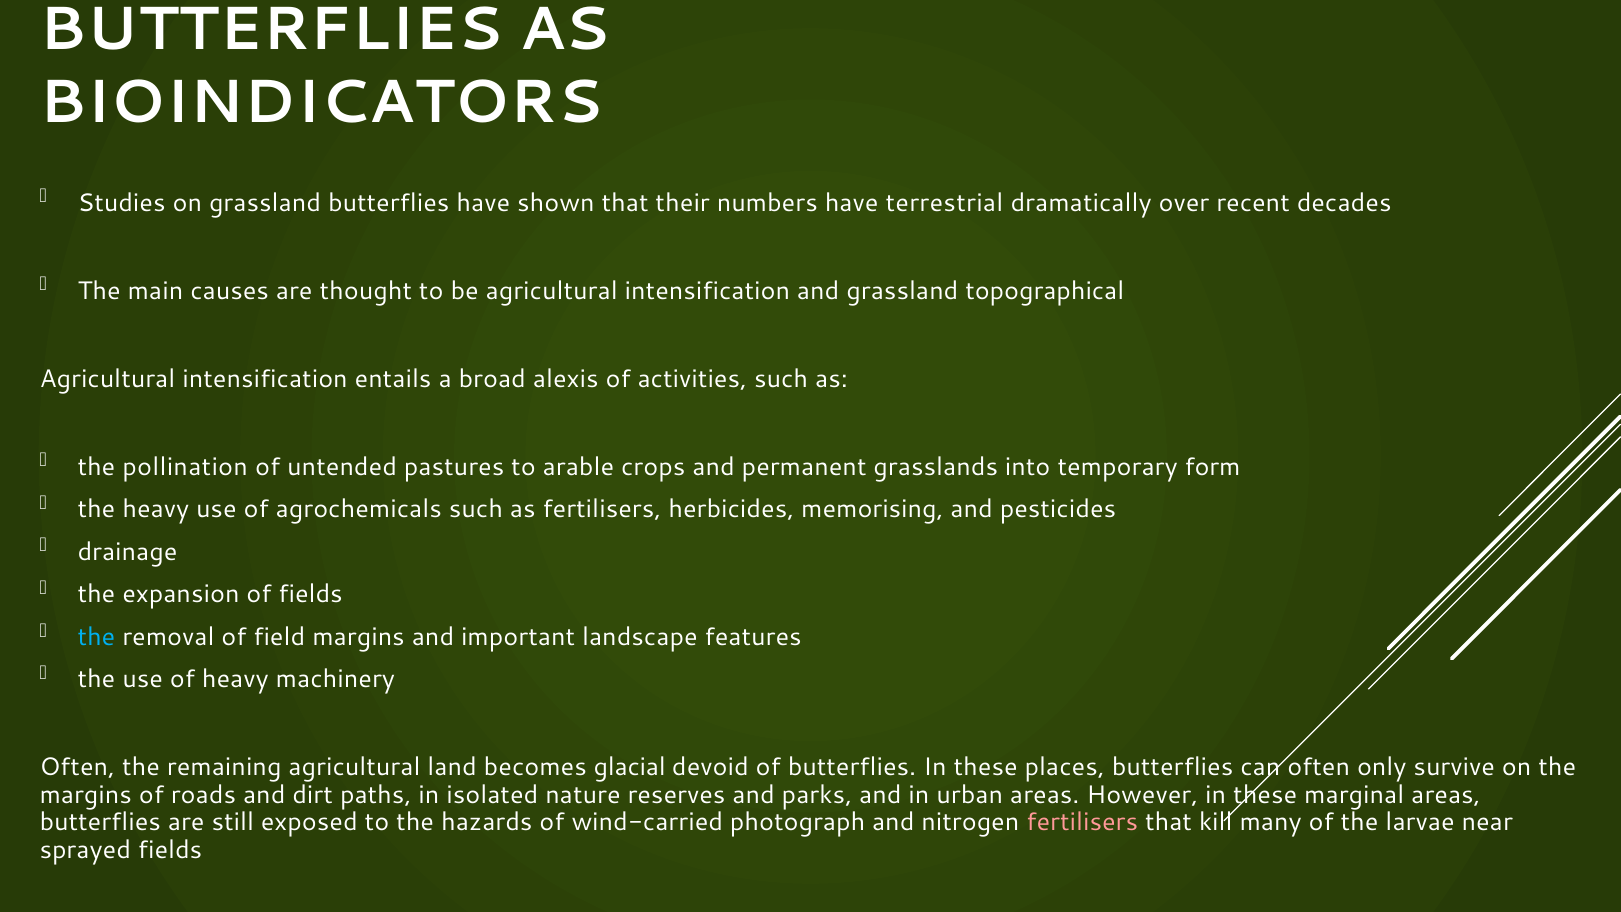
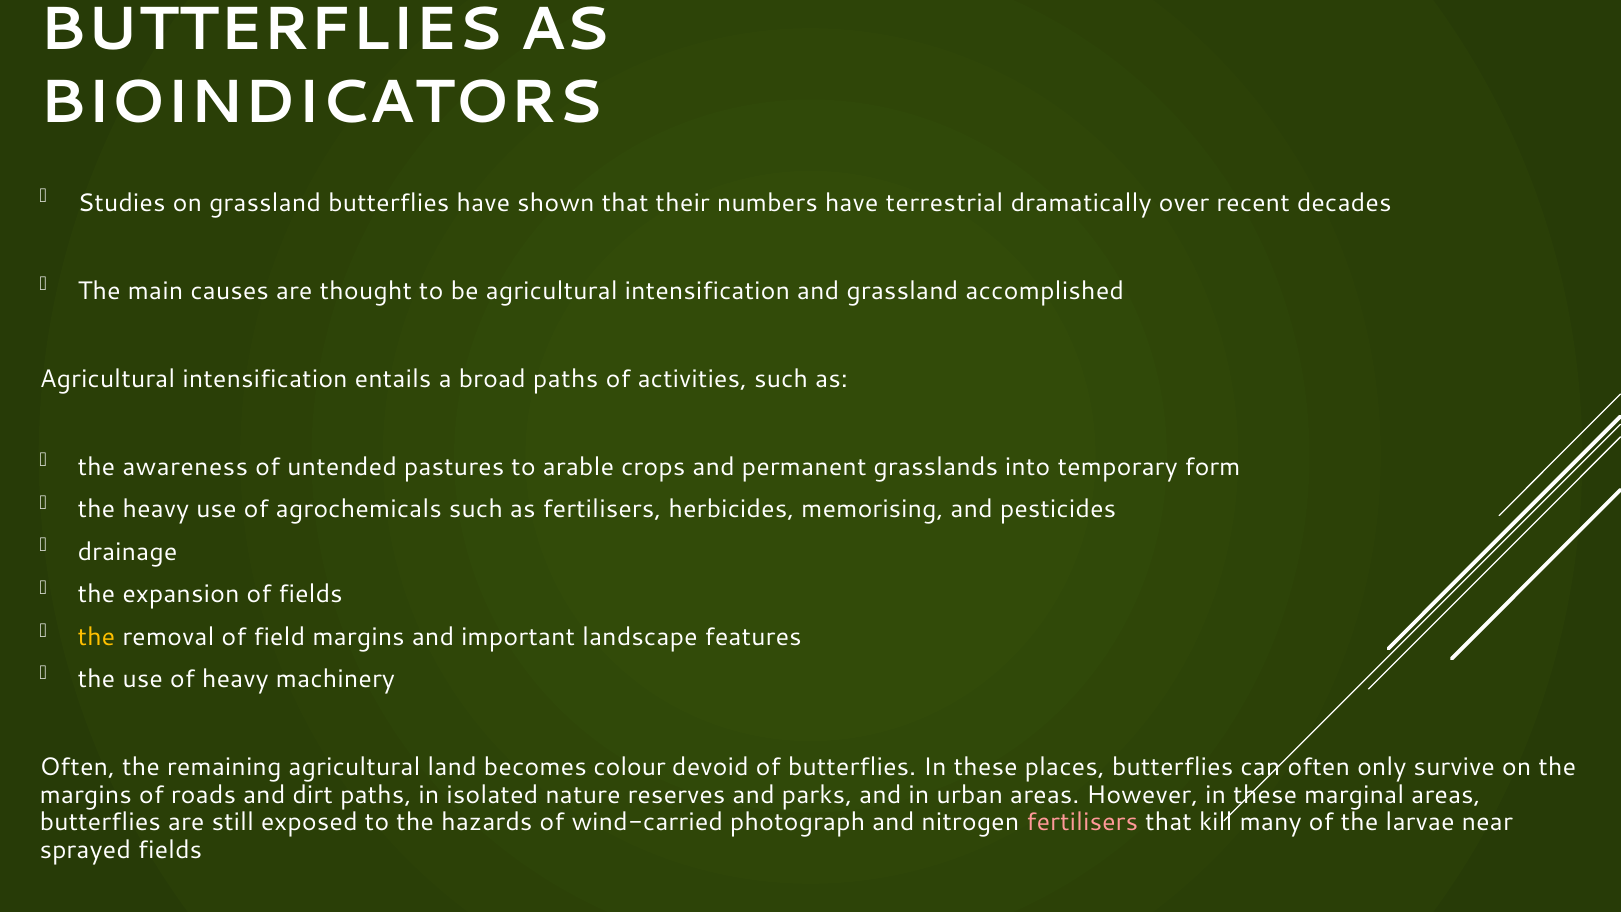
topographical: topographical -> accomplished (1045, 291)
broad alexis: alexis -> paths (566, 379)
pollination: pollination -> awareness (185, 467)
the colour: light blue -> yellow (96, 637)
glacial: glacial -> colour (630, 767)
